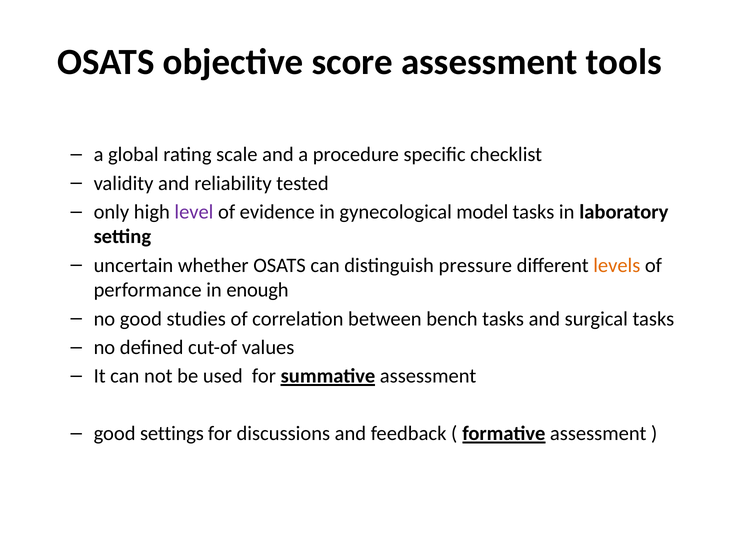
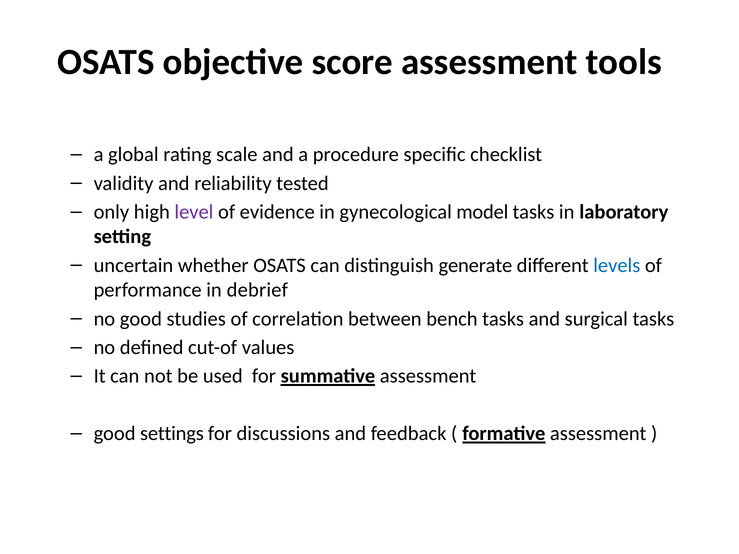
pressure: pressure -> generate (475, 265)
levels colour: orange -> blue (617, 265)
enough: enough -> debrief (257, 290)
